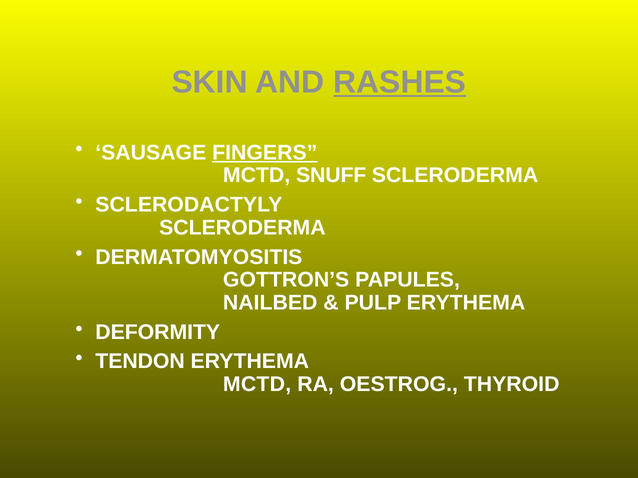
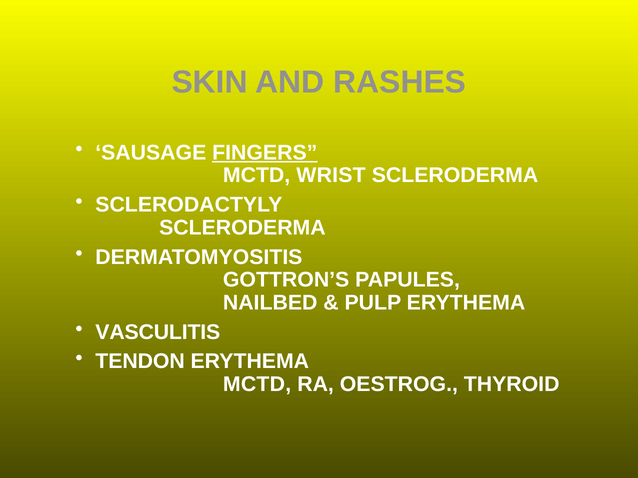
RASHES underline: present -> none (400, 82)
SNUFF: SNUFF -> WRIST (331, 176)
DEFORMITY: DEFORMITY -> VASCULITIS (158, 333)
